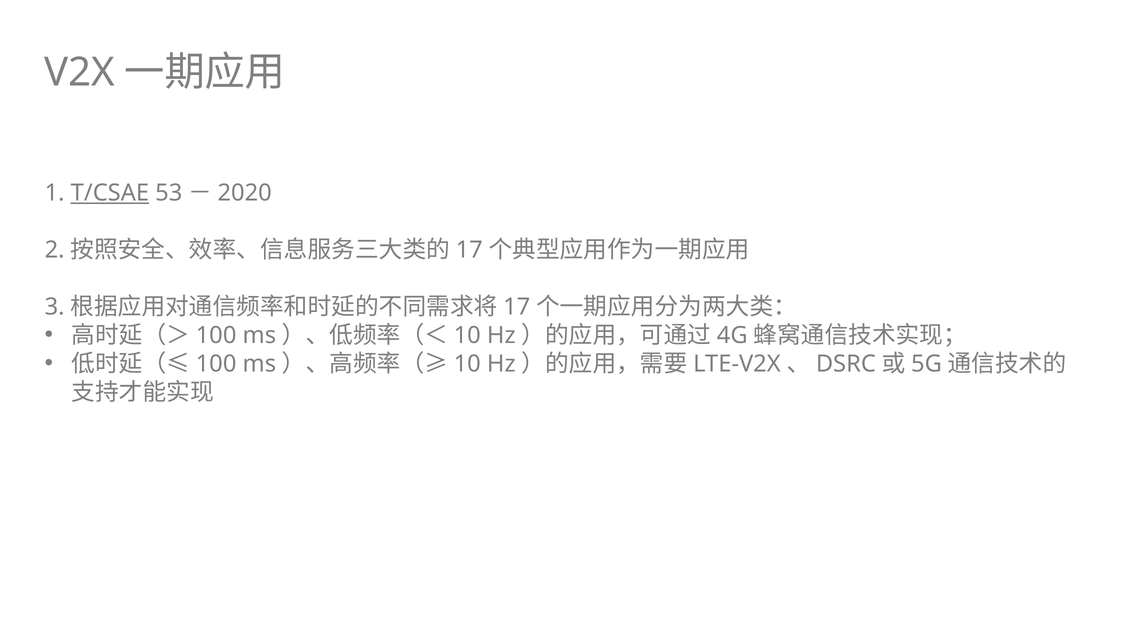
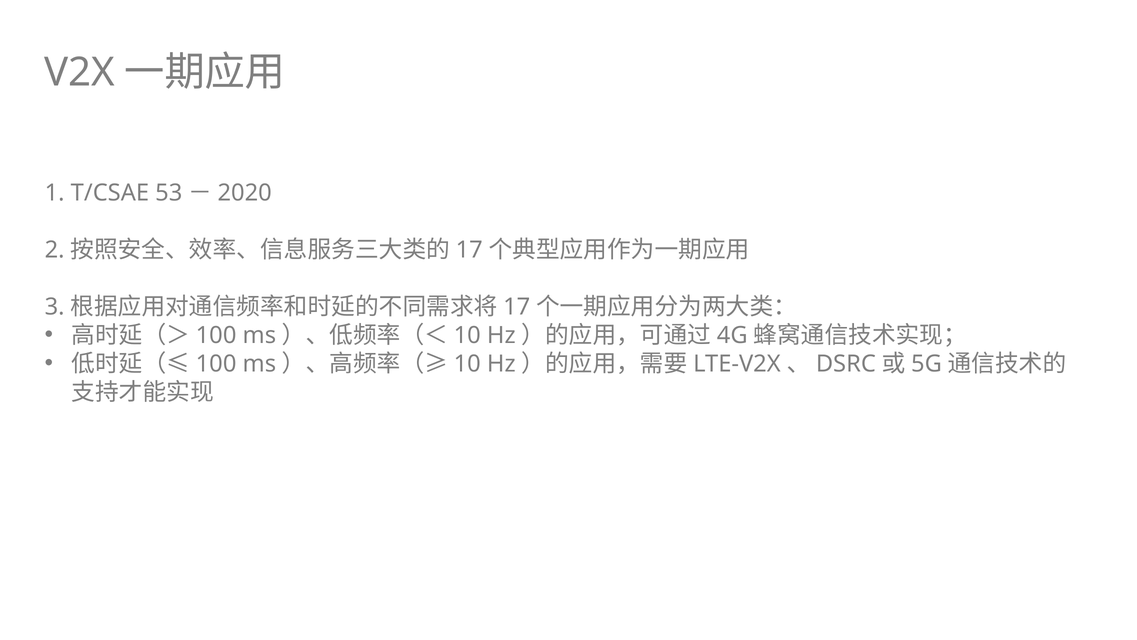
T/CSAE underline: present -> none (110, 193)
